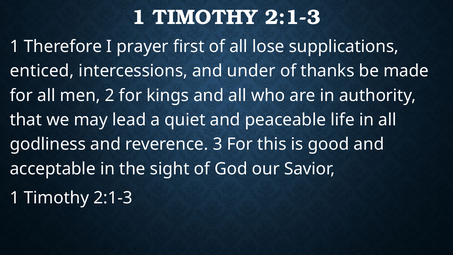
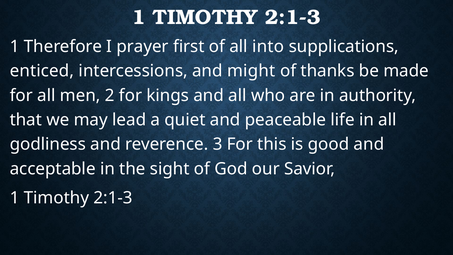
lose: lose -> into (268, 46)
under: under -> might (251, 71)
